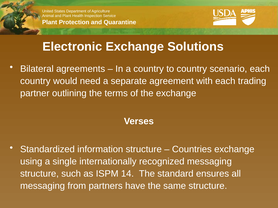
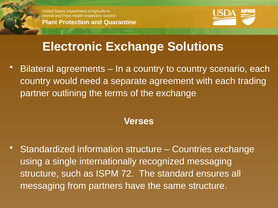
14: 14 -> 72 (127, 174)
